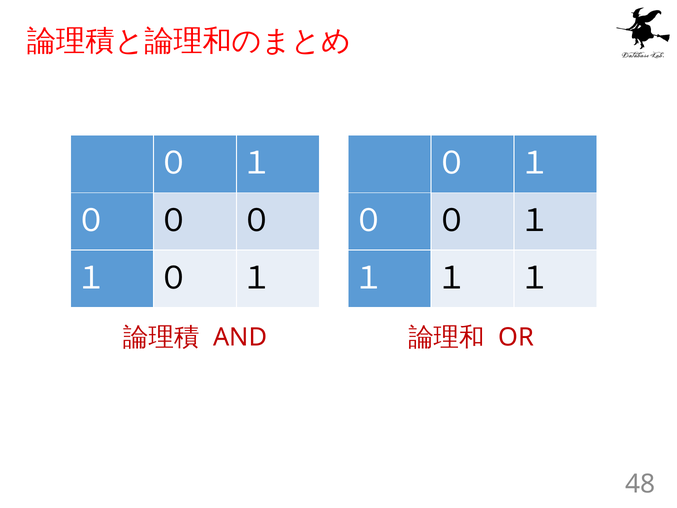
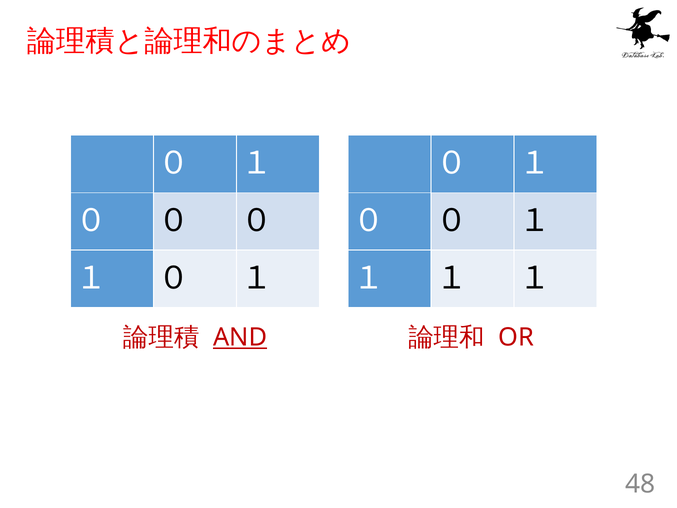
AND underline: none -> present (240, 337)
